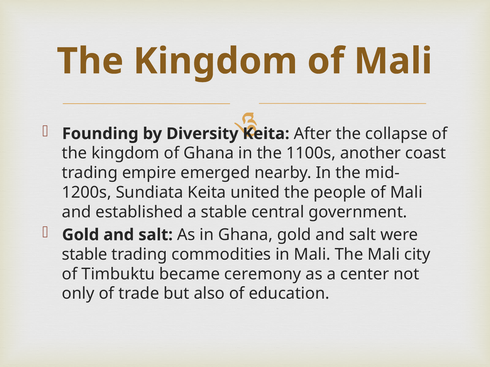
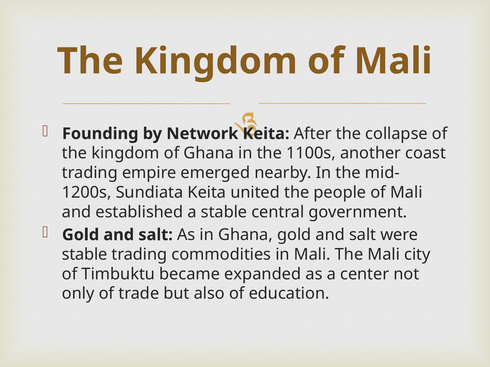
Diversity: Diversity -> Network (202, 134)
ceremony: ceremony -> expanded (263, 274)
